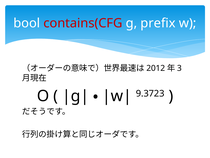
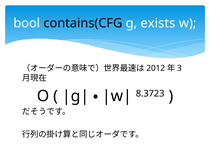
contains(CFG colour: red -> black (83, 23)
prefix: prefix -> exists (158, 23)
9.3723: 9.3723 -> 8.3723 (150, 93)
